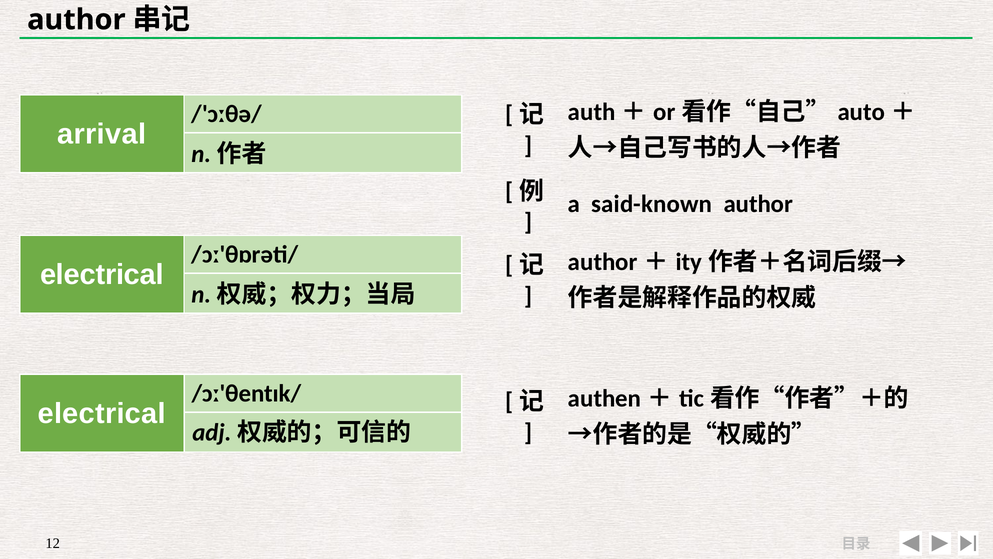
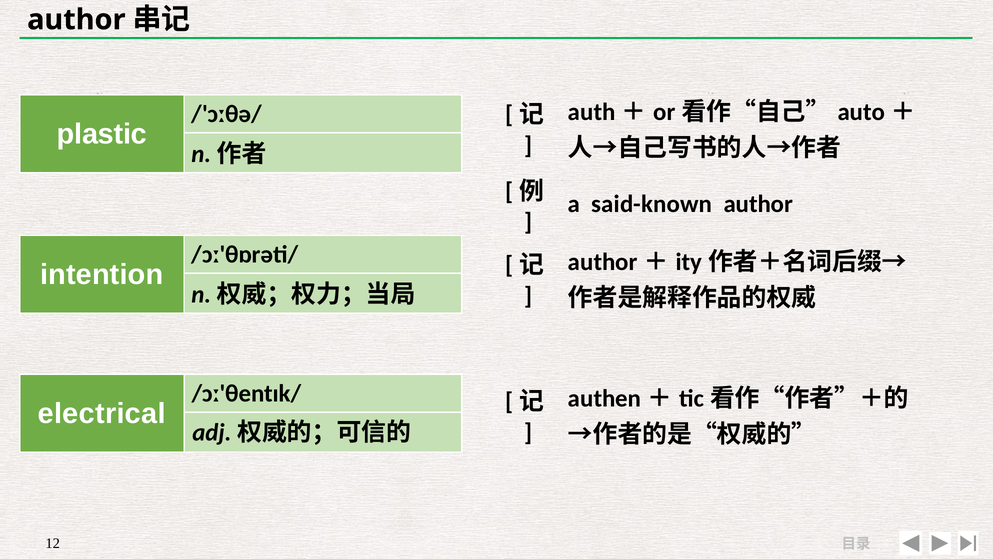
arrival: arrival -> plastic (102, 134)
electrical: electrical -> intention (102, 275)
